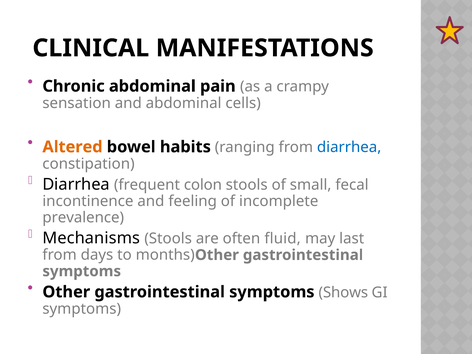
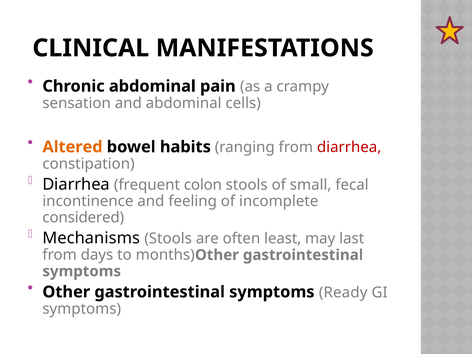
diarrhea colour: blue -> red (349, 147)
prevalence: prevalence -> considered (83, 217)
fluid: fluid -> least (283, 239)
Shows: Shows -> Ready (343, 292)
